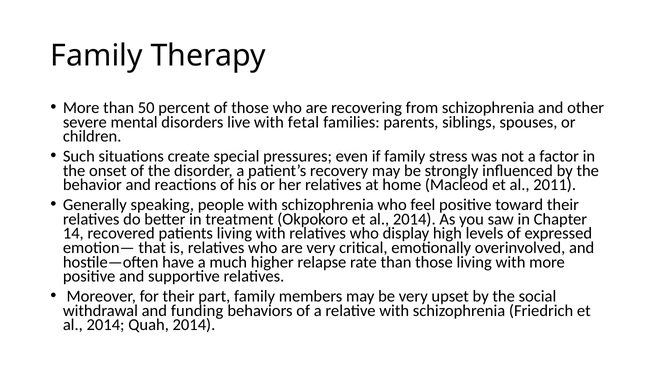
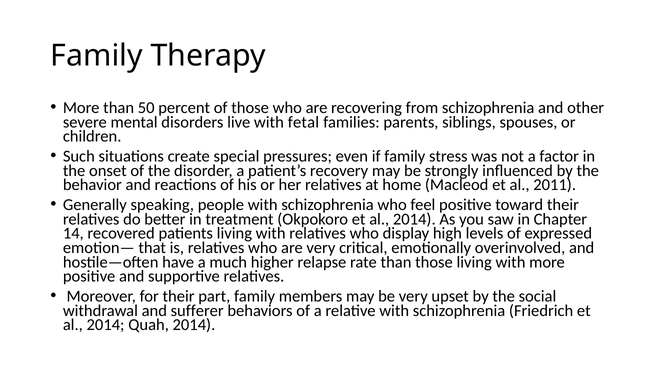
funding: funding -> sufferer (197, 310)
